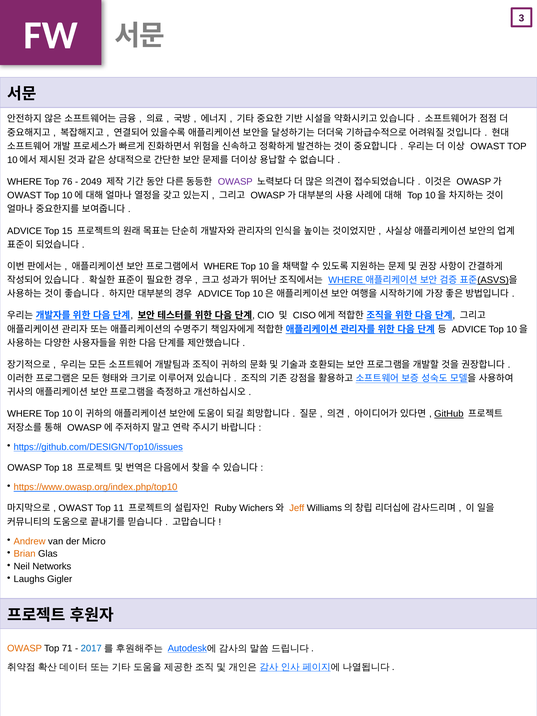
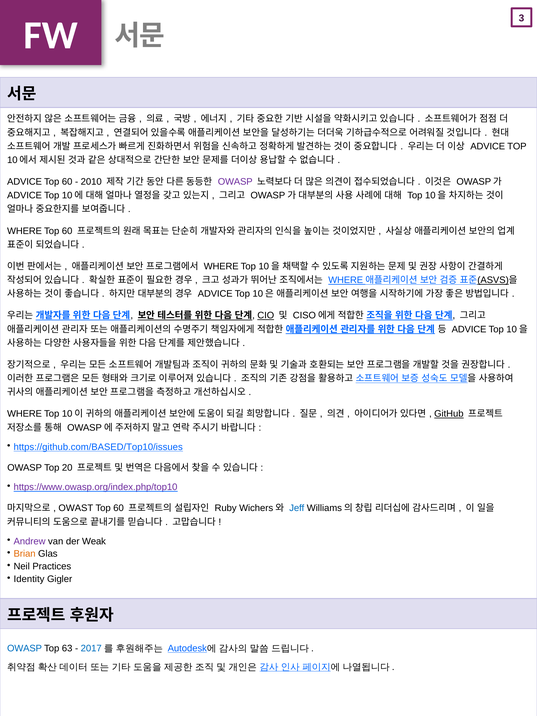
OWAST: OWAST -> ADVICE (488, 146)
WHERE: WHERE -> ADVICE (25, 182)
76: 76 -> 60 (67, 182)
2049: 2049 -> 2010 (91, 182)
OWAST: OWAST -> ADVICE (25, 195)
ADVICE: ADVICE -> WHERE (25, 231)
15: 15 -> 60 (67, 231)
CIO underline: none -> present (266, 316)
https://github.com/DESIGN/Top10/issues: https://github.com/DESIGN/Top10/issues -> https://github.com/BASED/Top10/issues (98, 447)
18: 18 -> 20 (67, 468)
https://www.owasp.org/index.php/top10 colour: orange -> purple (96, 487)
11: 11 -> 60 (119, 508)
Jeff colour: orange -> blue (297, 508)
Andrew colour: orange -> purple (30, 541)
Micro: Micro -> Weak (94, 541)
Networks: Networks -> Practices (52, 566)
Laughs: Laughs -> Identity (29, 579)
OWASP colour: orange -> blue (25, 648)
71: 71 -> 63 (67, 648)
